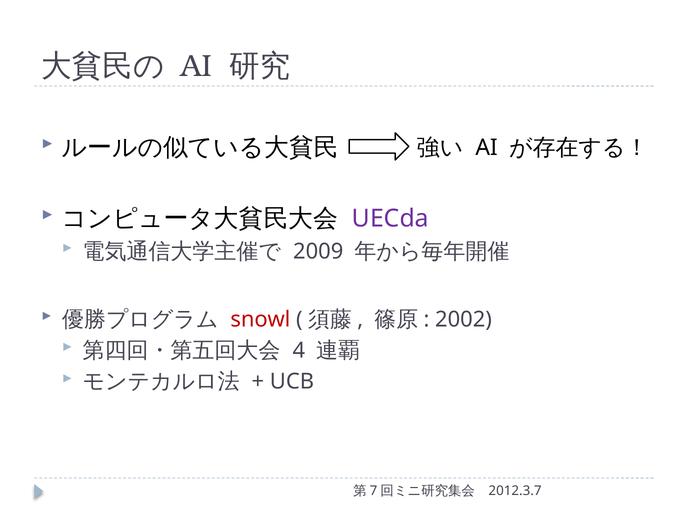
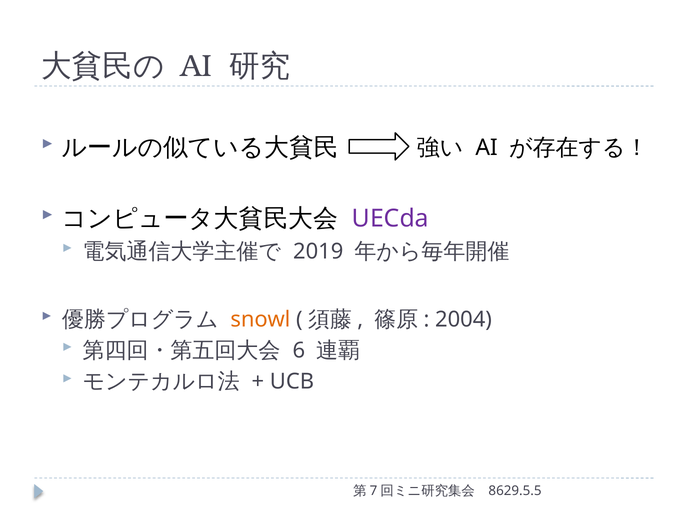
2009: 2009 -> 2019 (318, 251)
snowl colour: red -> orange (260, 319)
2002: 2002 -> 2004 (463, 319)
4: 4 -> 6 (299, 350)
2012.3.7: 2012.3.7 -> 8629.5.5 (515, 491)
